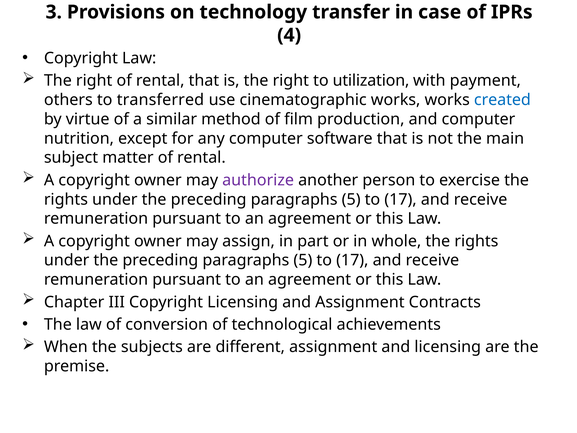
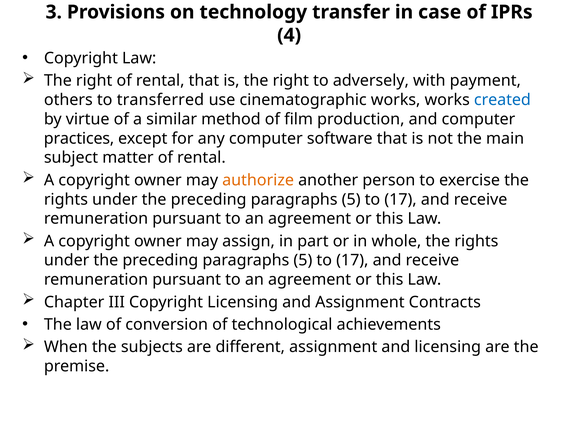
utilization: utilization -> adversely (371, 81)
nutrition: nutrition -> practices (79, 138)
authorize colour: purple -> orange (258, 180)
